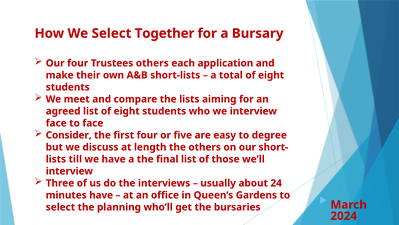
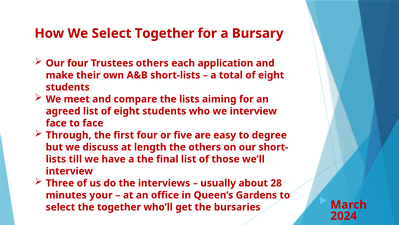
Consider: Consider -> Through (69, 135)
24: 24 -> 28 (276, 183)
minutes have: have -> your (101, 195)
the planning: planning -> together (119, 207)
